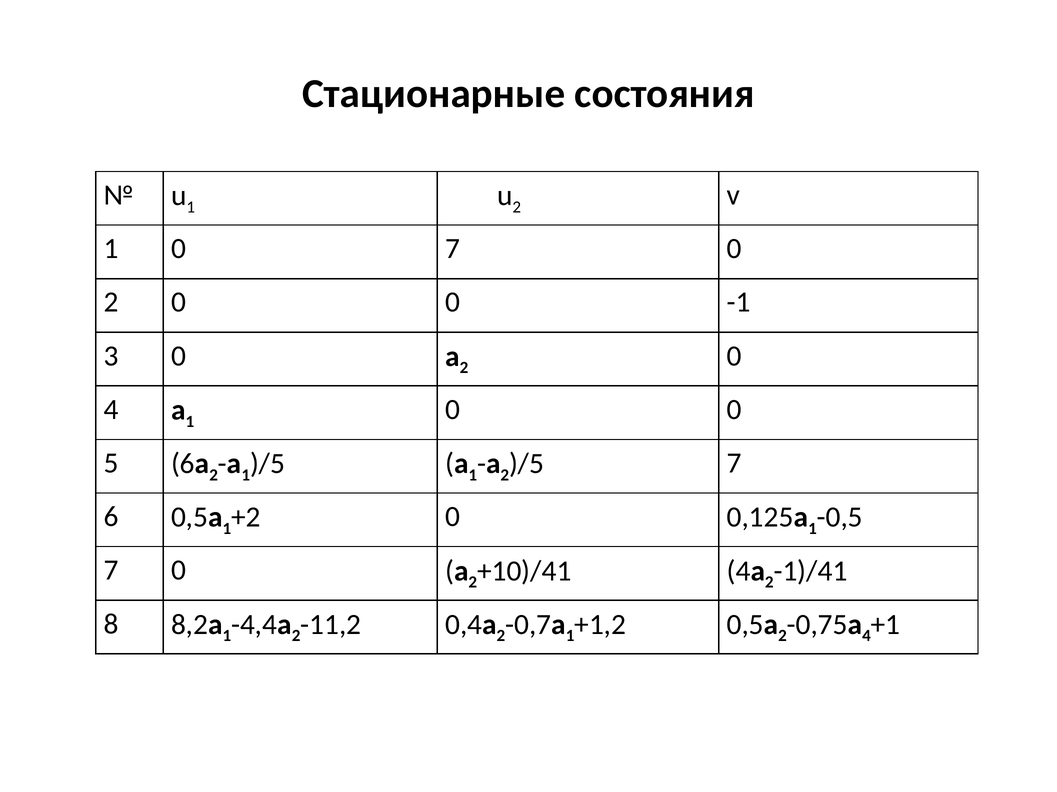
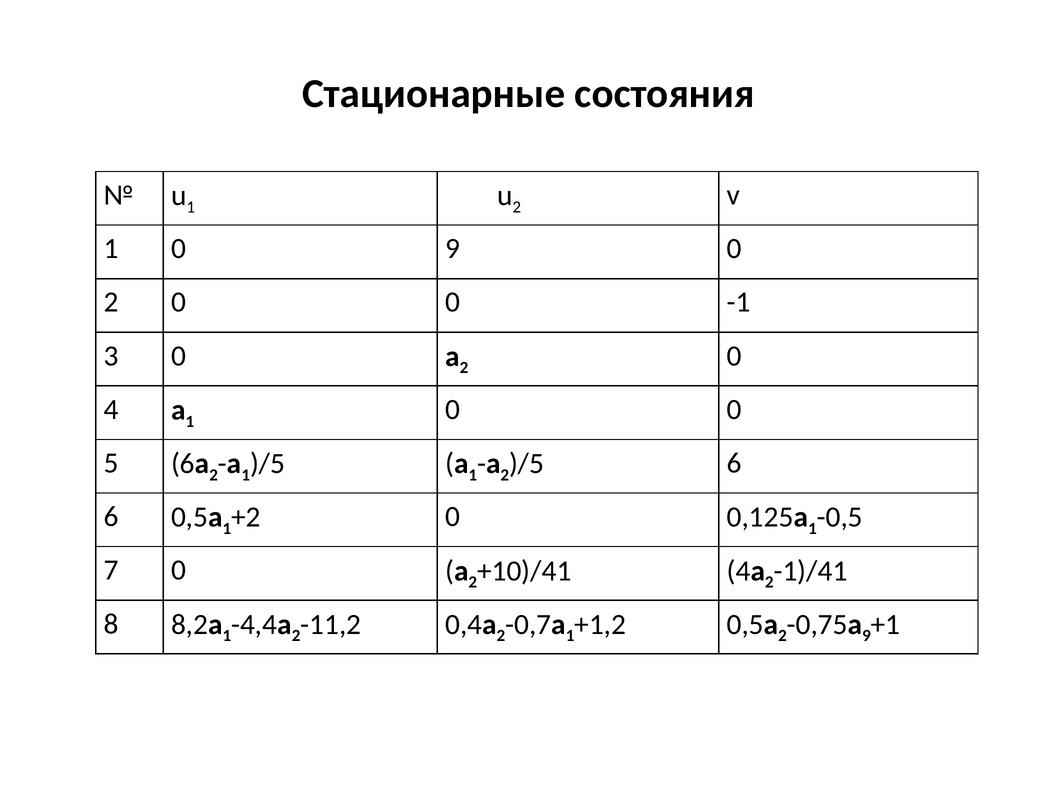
0 7: 7 -> 9 (453, 249)
7: 7 -> 6 (734, 463)
4: 4 -> 9 (867, 636)
